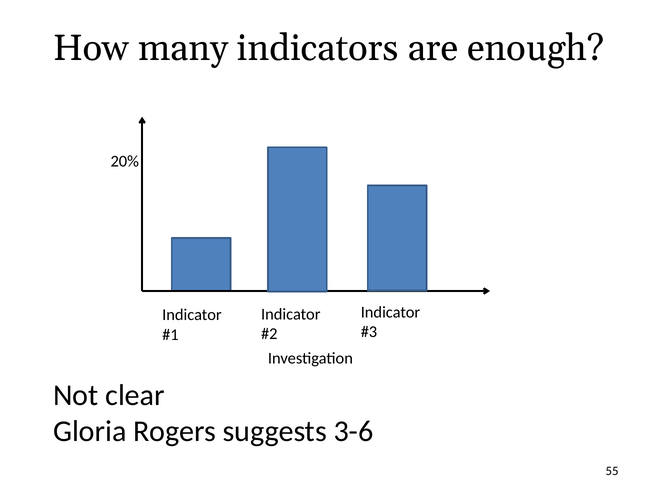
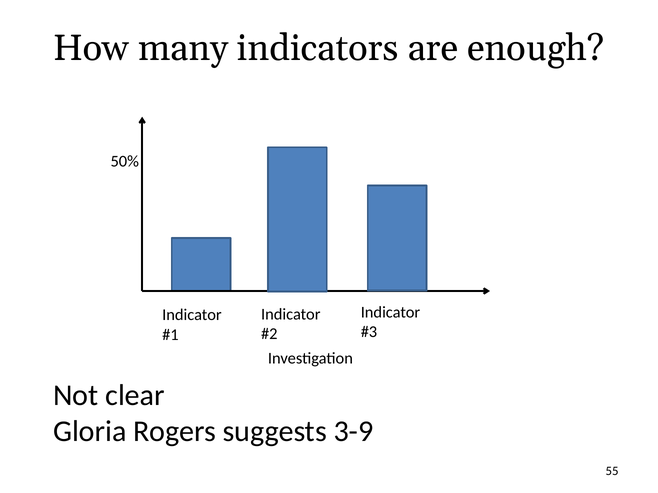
20%: 20% -> 50% (125, 161)
3-6: 3-6 -> 3-9 (354, 432)
